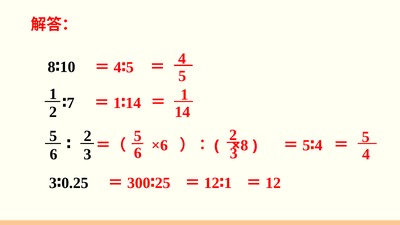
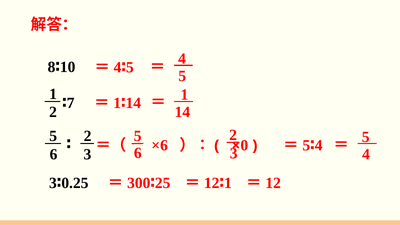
8: 8 -> 0 (244, 146)
